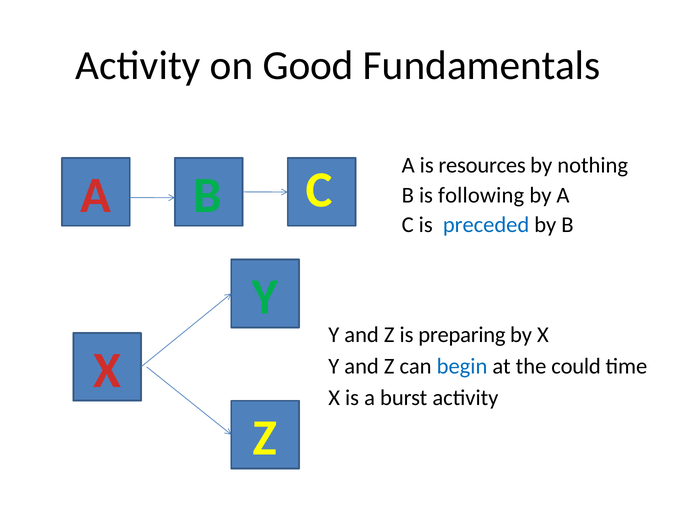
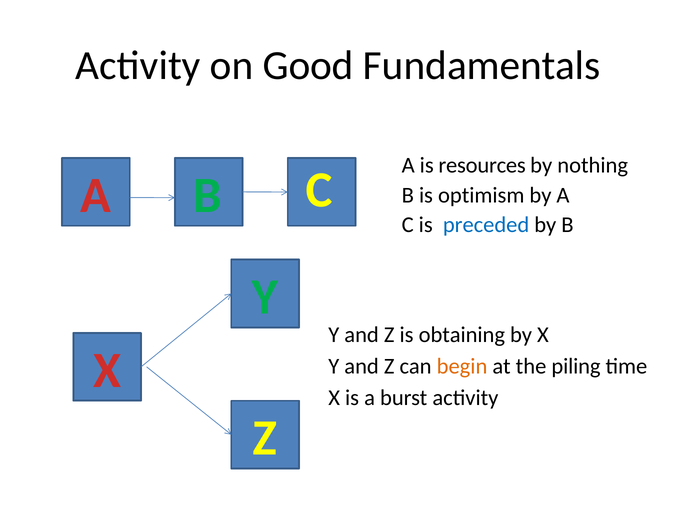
following: following -> optimism (481, 195)
preparing: preparing -> obtaining (462, 334)
begin colour: blue -> orange (462, 366)
could: could -> piling (576, 366)
